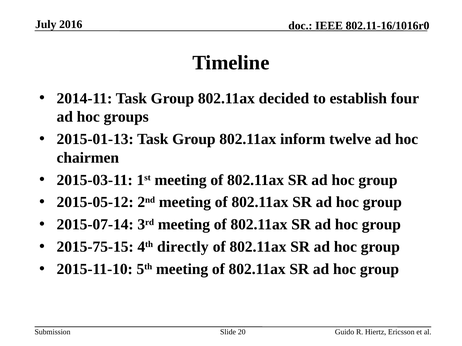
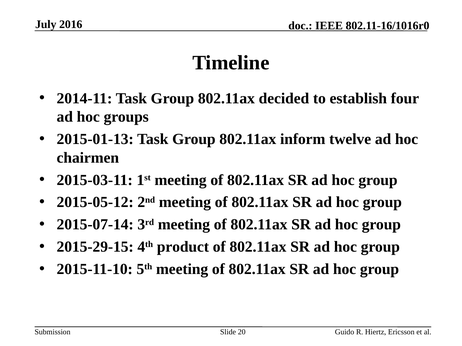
2015-75-15: 2015-75-15 -> 2015-29-15 (95, 247)
directly: directly -> product (183, 247)
